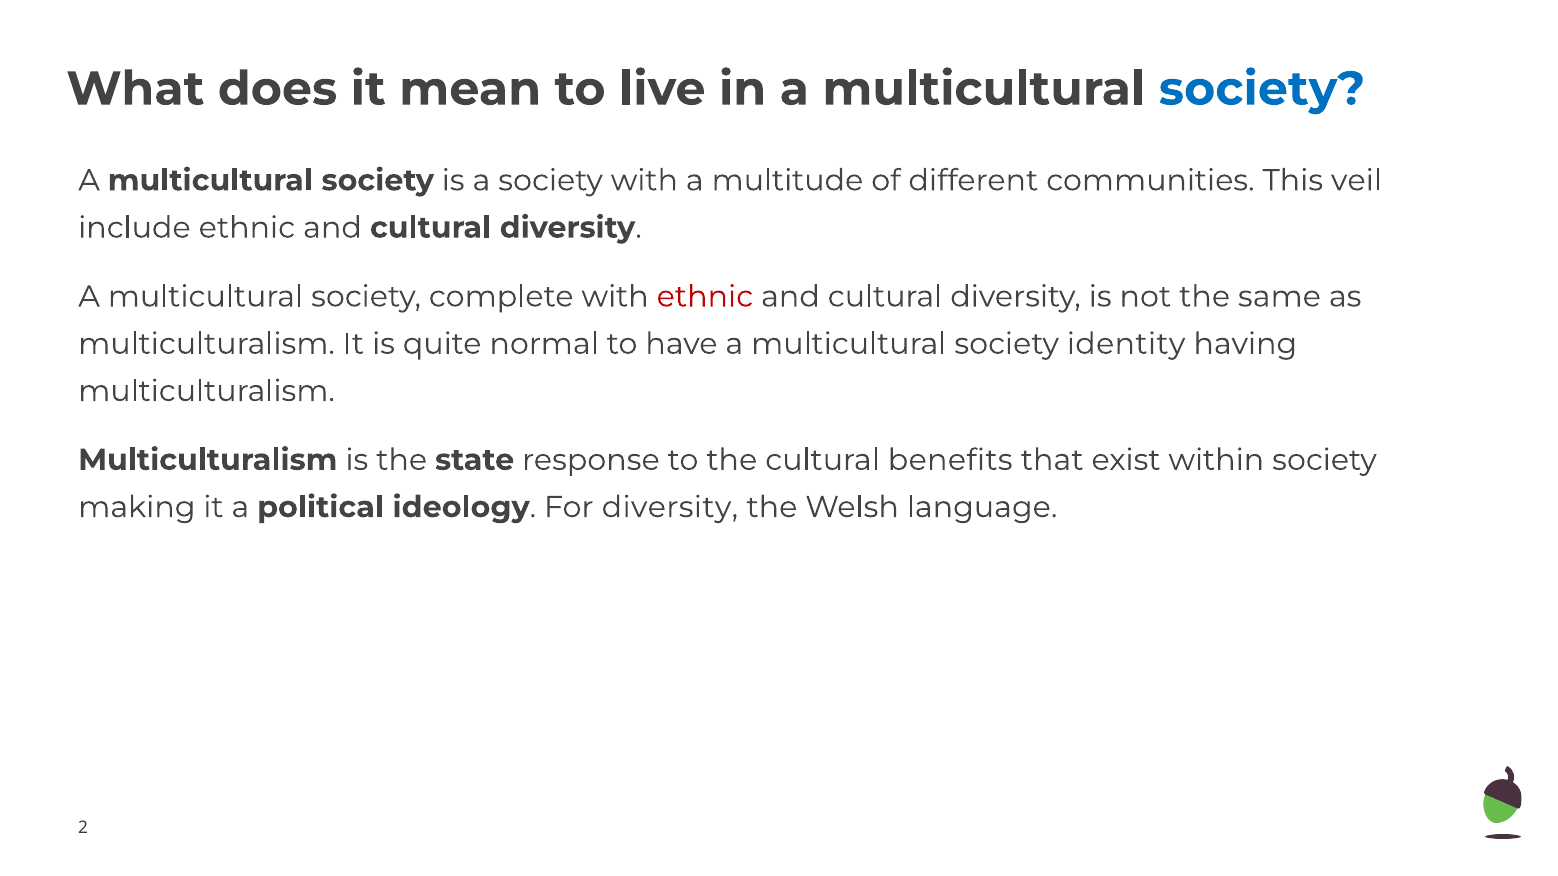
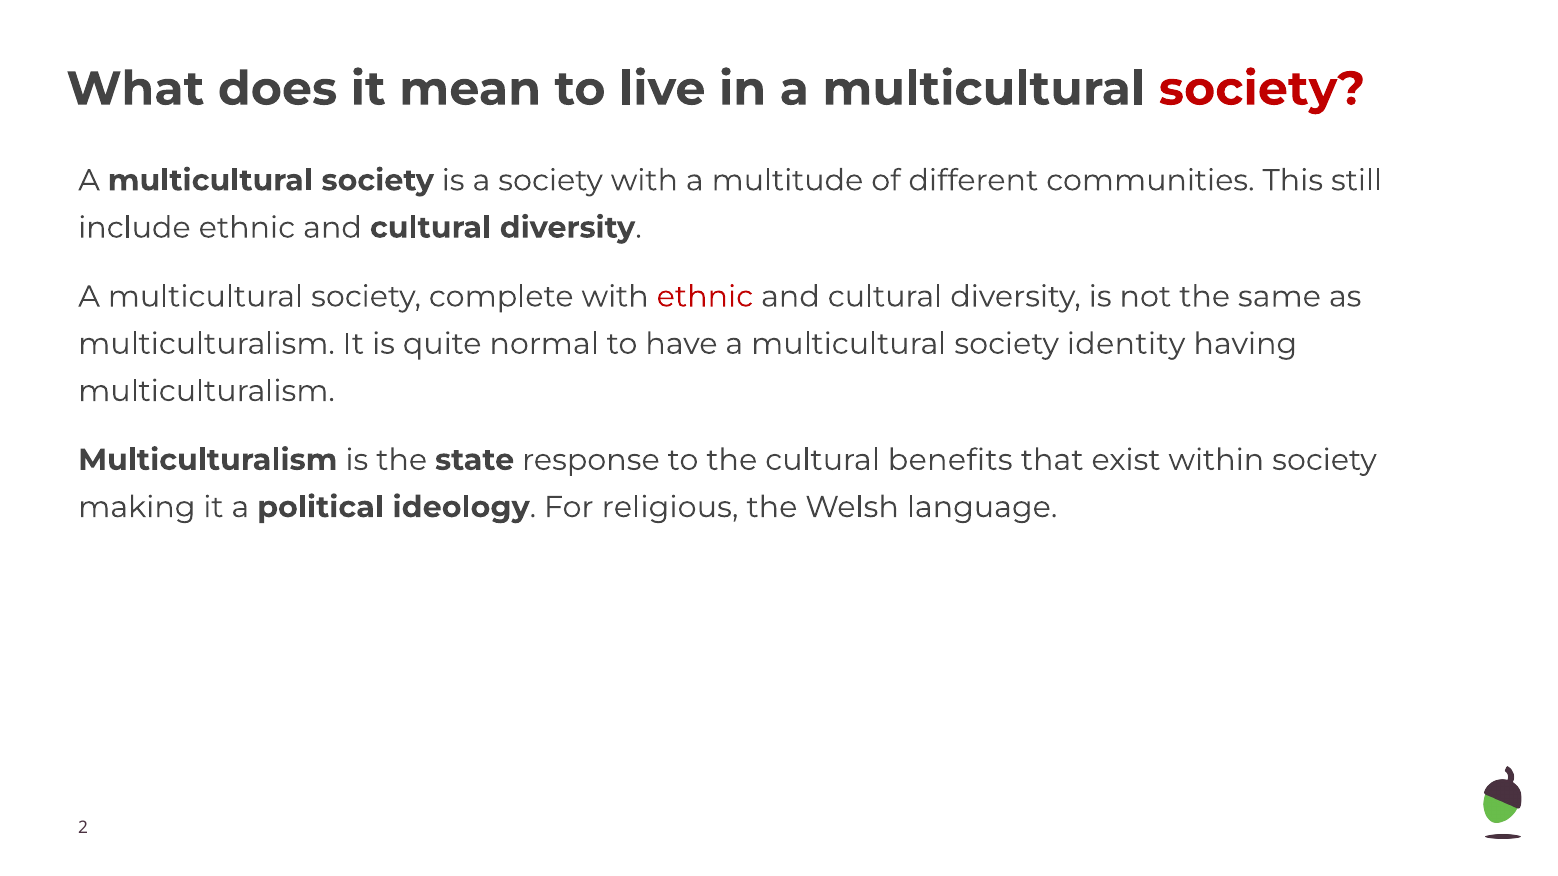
society colour: blue -> red (1262, 89)
veil: veil -> still (1357, 181)
For diversity: diversity -> religious (670, 507)
